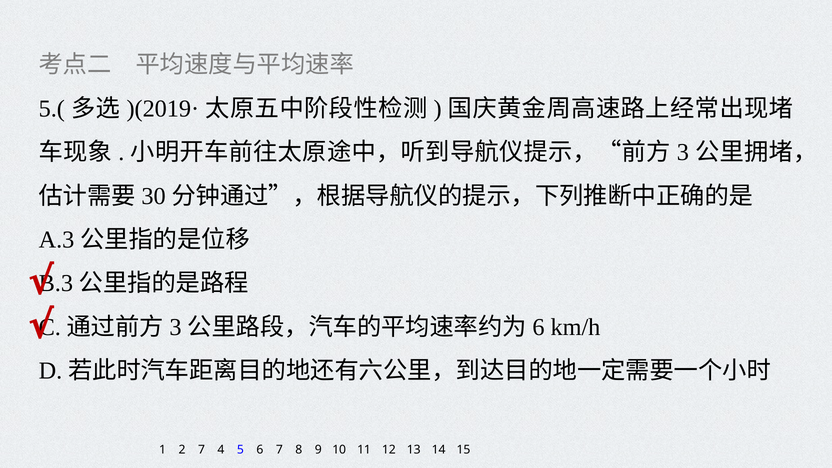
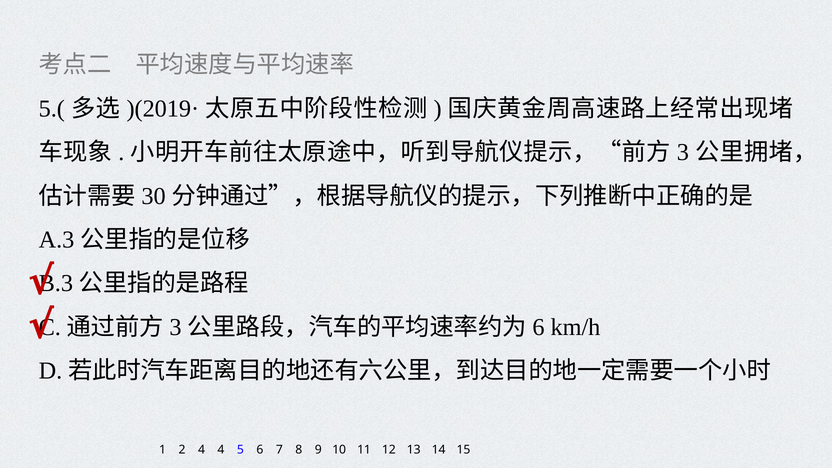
2 7: 7 -> 4 (202, 450)
